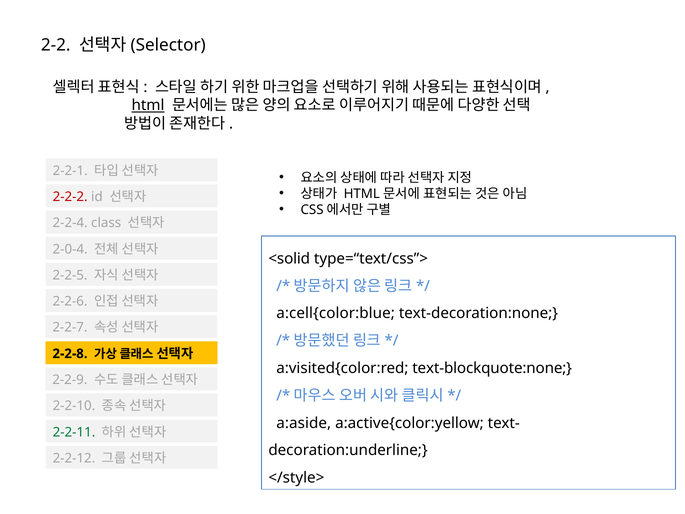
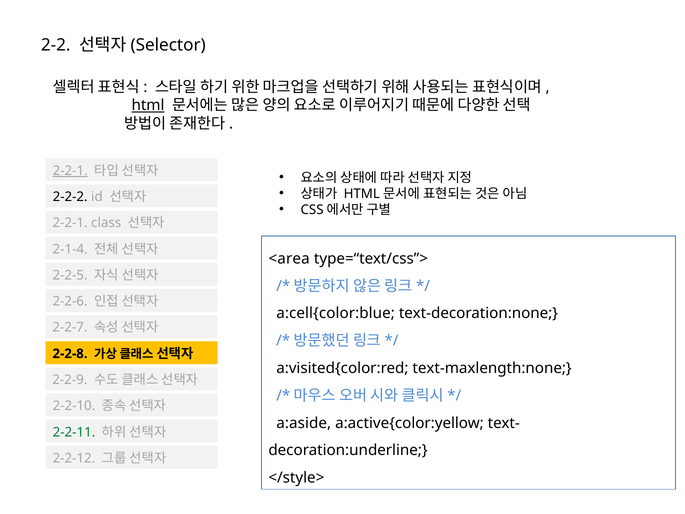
2-2-1 underline: none -> present (70, 171)
2-2-2 colour: red -> black (70, 197)
2-2-4: 2-2-4 -> 2-2-1 (70, 223)
2-0-4: 2-0-4 -> 2-1-4 (70, 249)
<solid: <solid -> <area (289, 259)
text-blockquote:none: text-blockquote:none -> text-maxlength:none (492, 368)
